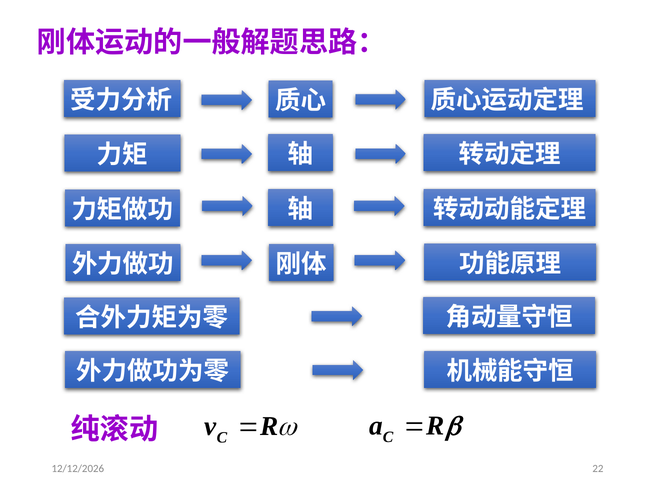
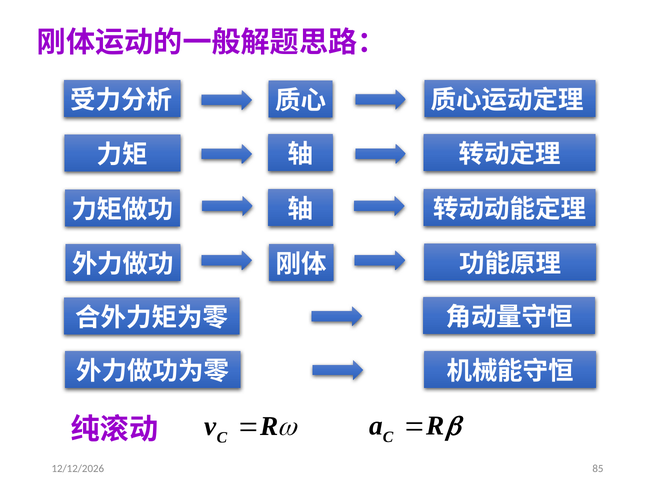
22: 22 -> 85 (598, 469)
